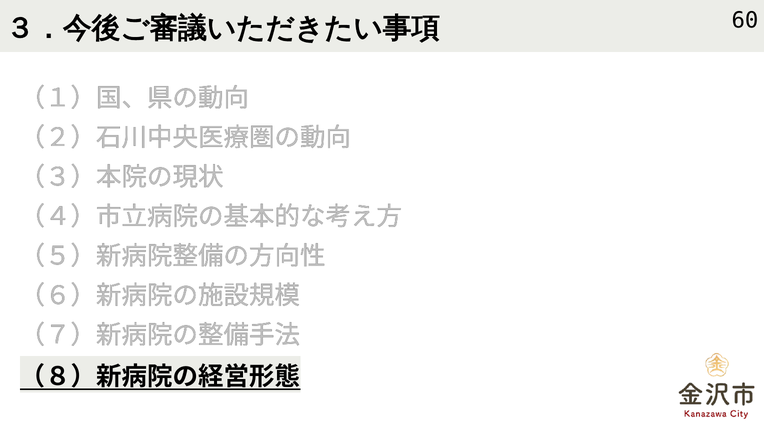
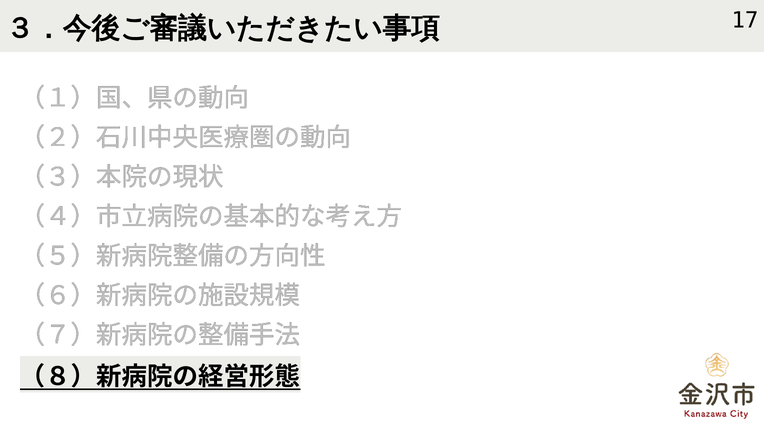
60: 60 -> 17 (745, 20)
